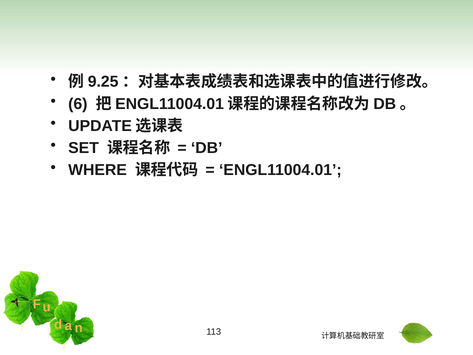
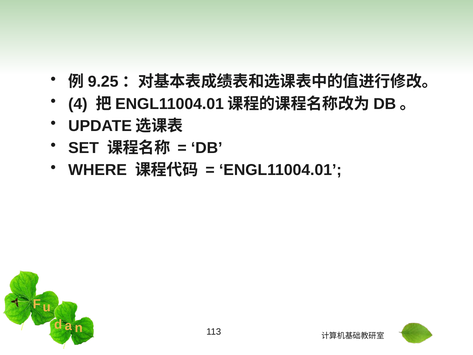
6: 6 -> 4 (78, 104)
